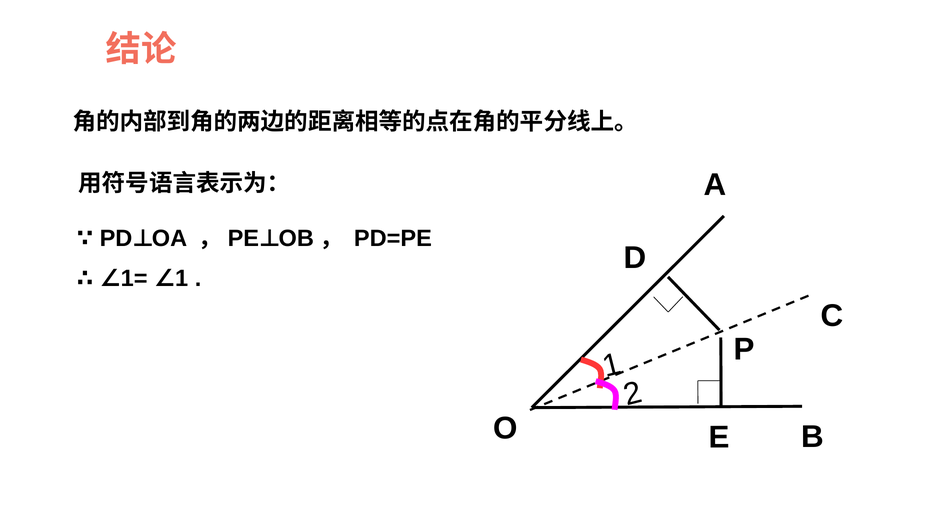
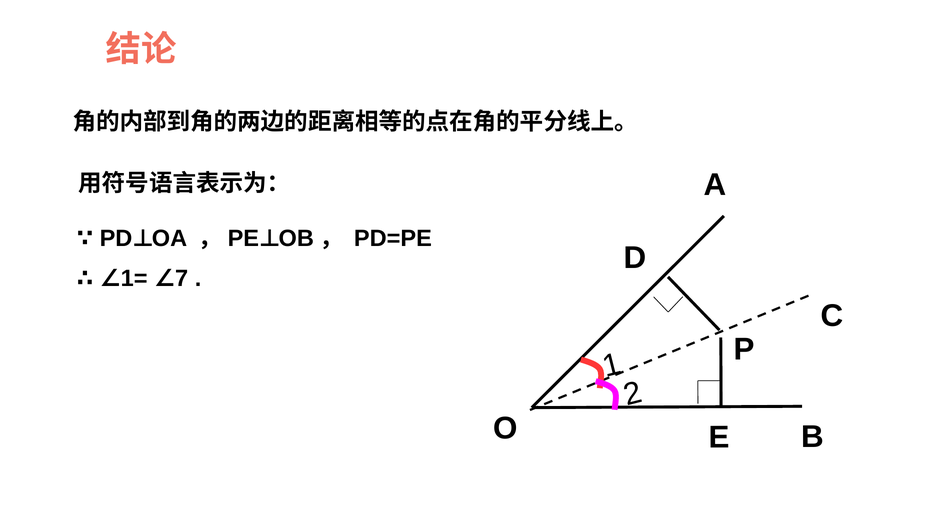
∠1= 1: 1 -> 7 (182, 278)
